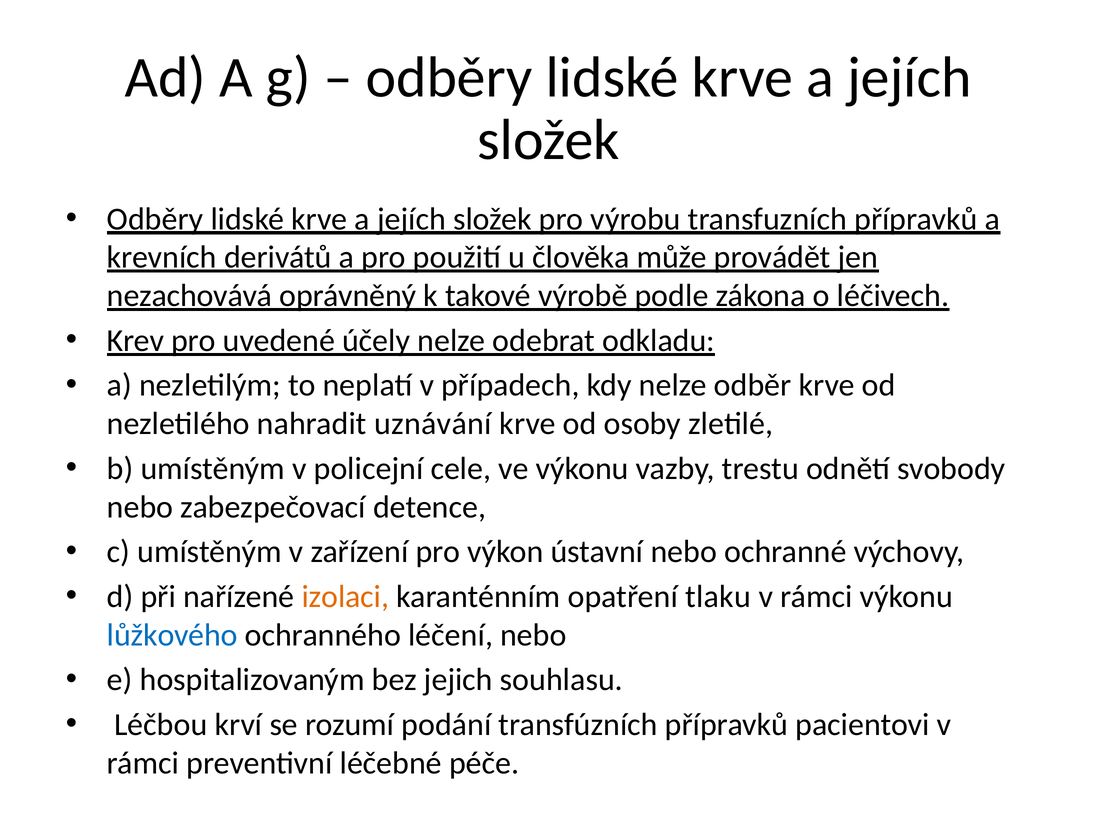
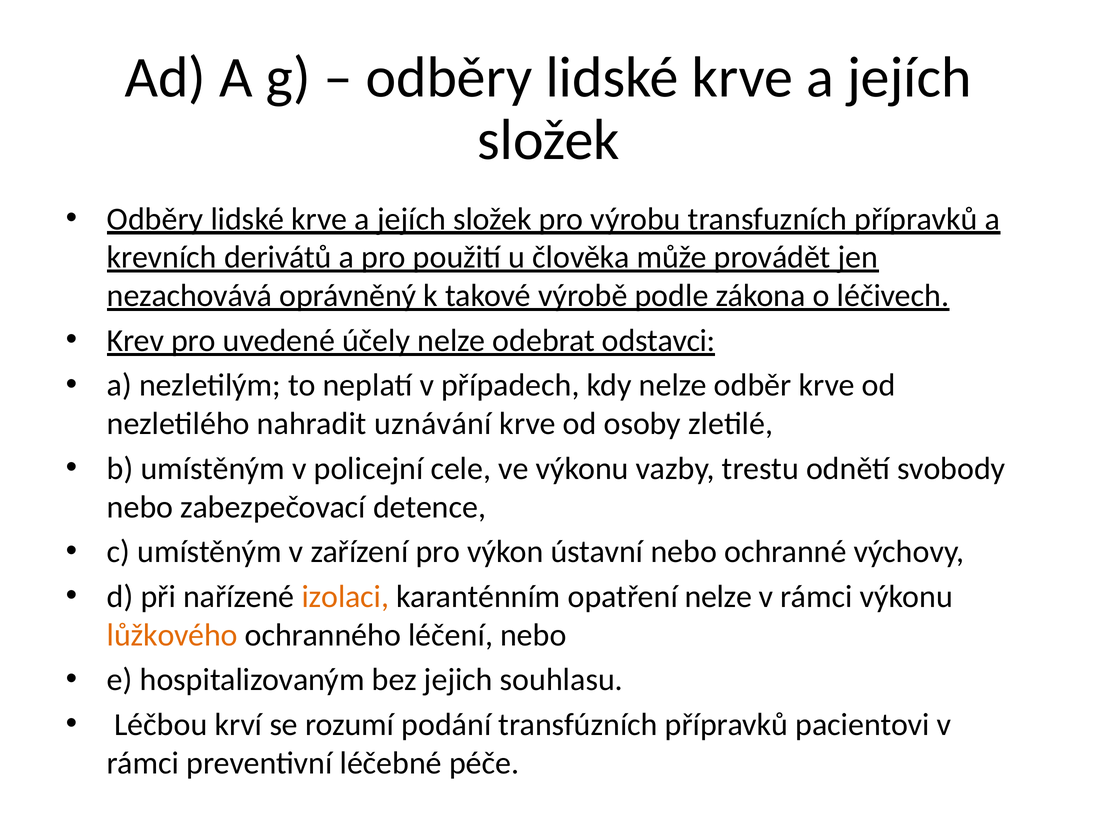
odkladu: odkladu -> odstavci (659, 340)
opatření tlaku: tlaku -> nelze (718, 596)
lůžkového colour: blue -> orange (172, 635)
